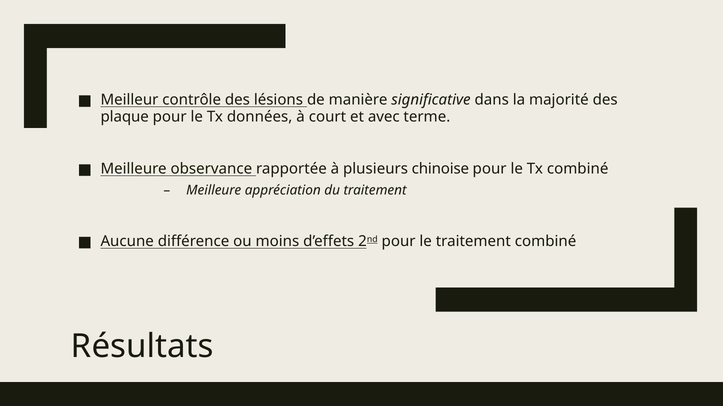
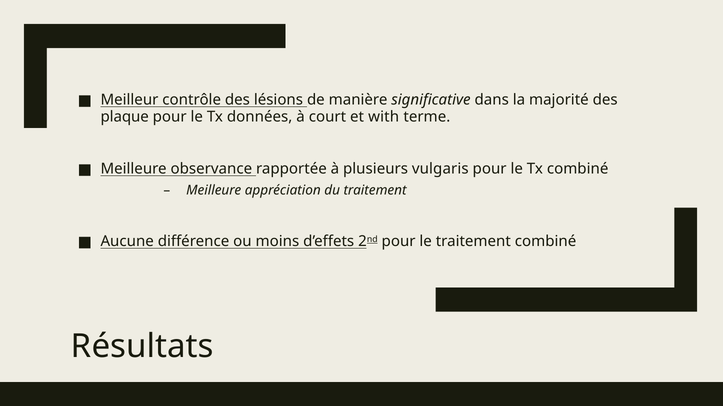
avec: avec -> with (384, 117)
chinoise: chinoise -> vulgaris (440, 169)
